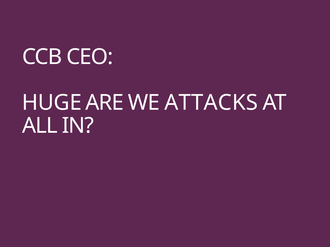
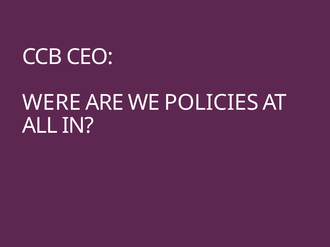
HUGE: HUGE -> WERE (52, 103)
ATTACKS: ATTACKS -> POLICIES (211, 103)
